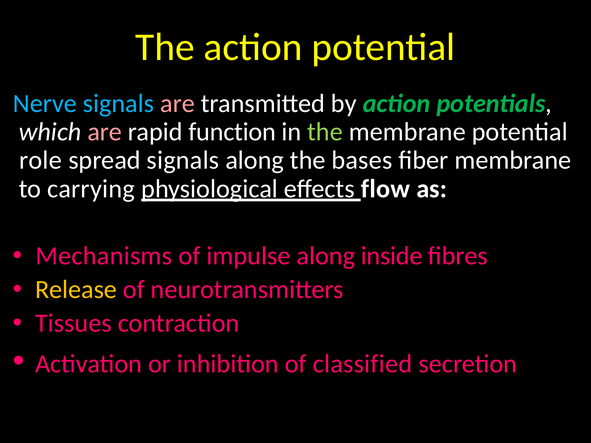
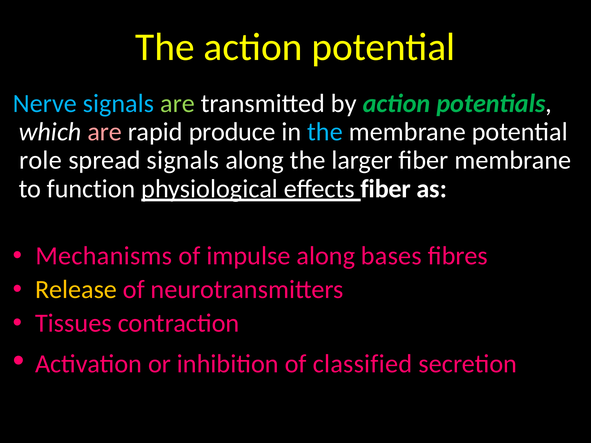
are colour: pink -> light green (178, 104)
function: function -> produce (232, 132)
the colour: light green -> light blue (325, 132)
bases: bases -> larger (362, 160)
carrying: carrying -> function (91, 189)
flow: flow -> fiber (386, 189)
inside: inside -> bases (391, 256)
